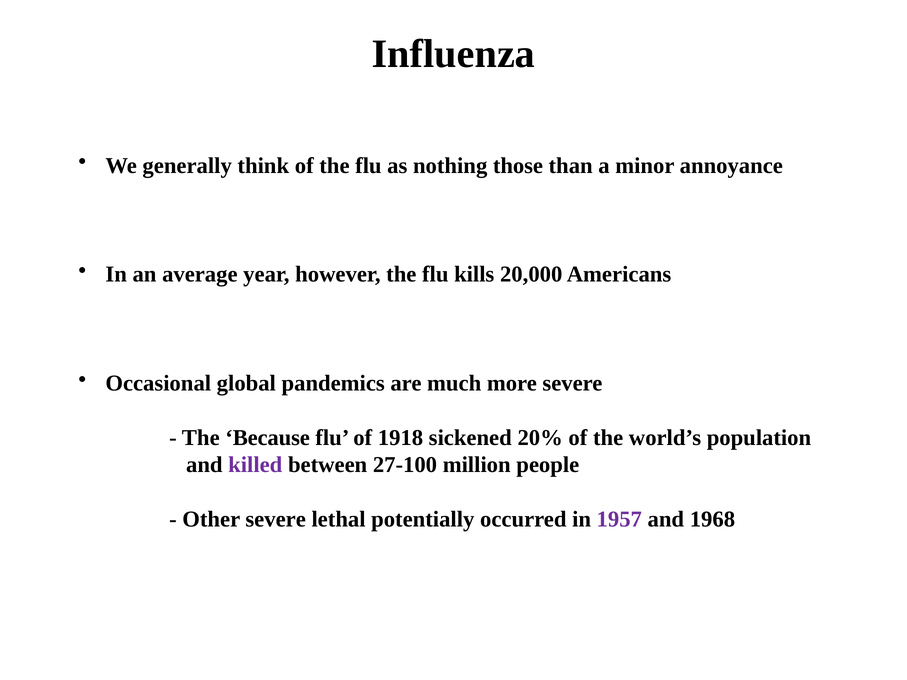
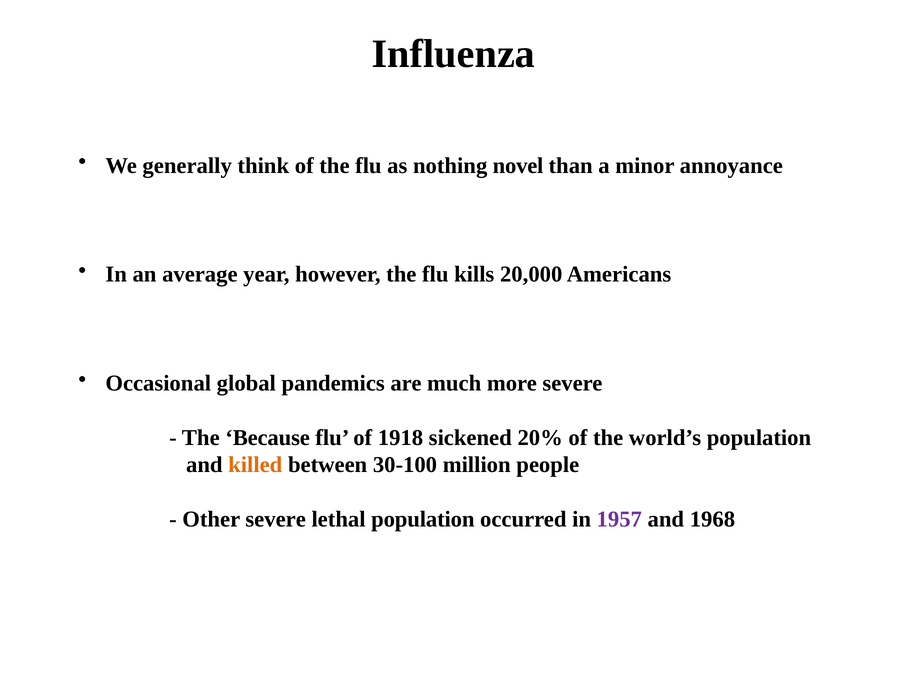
those: those -> novel (518, 166)
killed colour: purple -> orange (255, 465)
27-100: 27-100 -> 30-100 (405, 465)
lethal potentially: potentially -> population (423, 519)
